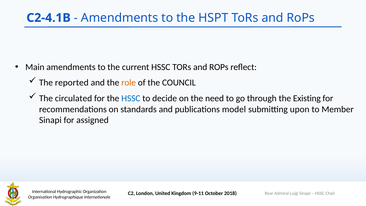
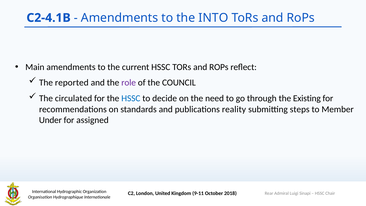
HSPT: HSPT -> INTO (213, 18)
role colour: orange -> purple (129, 83)
model: model -> reality (234, 109)
upon: upon -> steps (300, 109)
Sinapi: Sinapi -> Under (50, 120)
